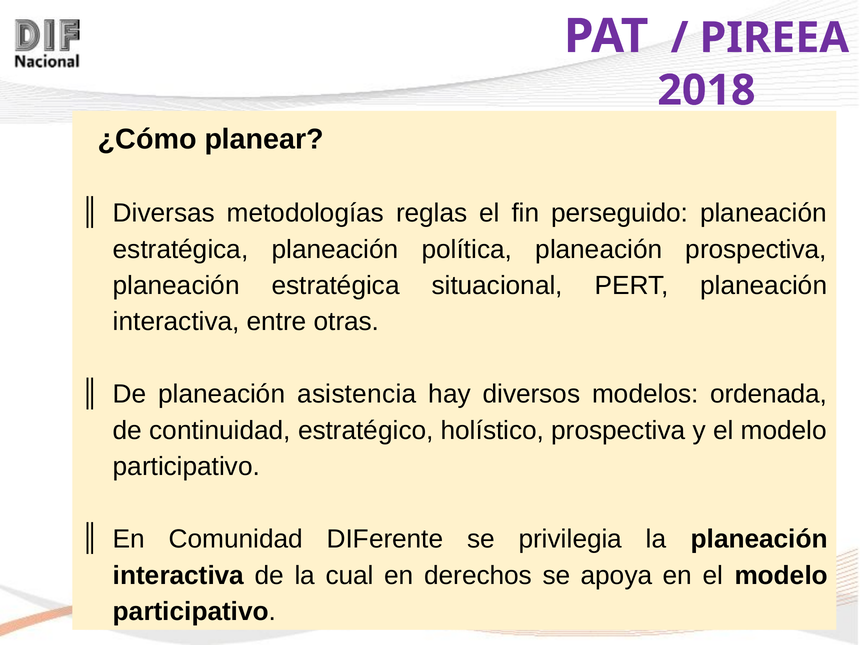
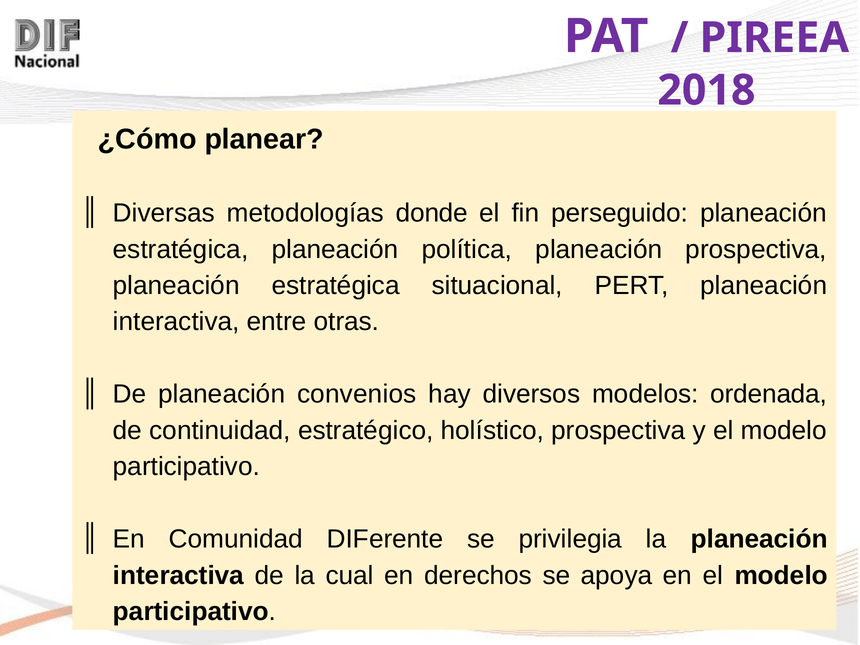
reglas: reglas -> donde (432, 213)
asistencia: asistencia -> convenios (357, 394)
